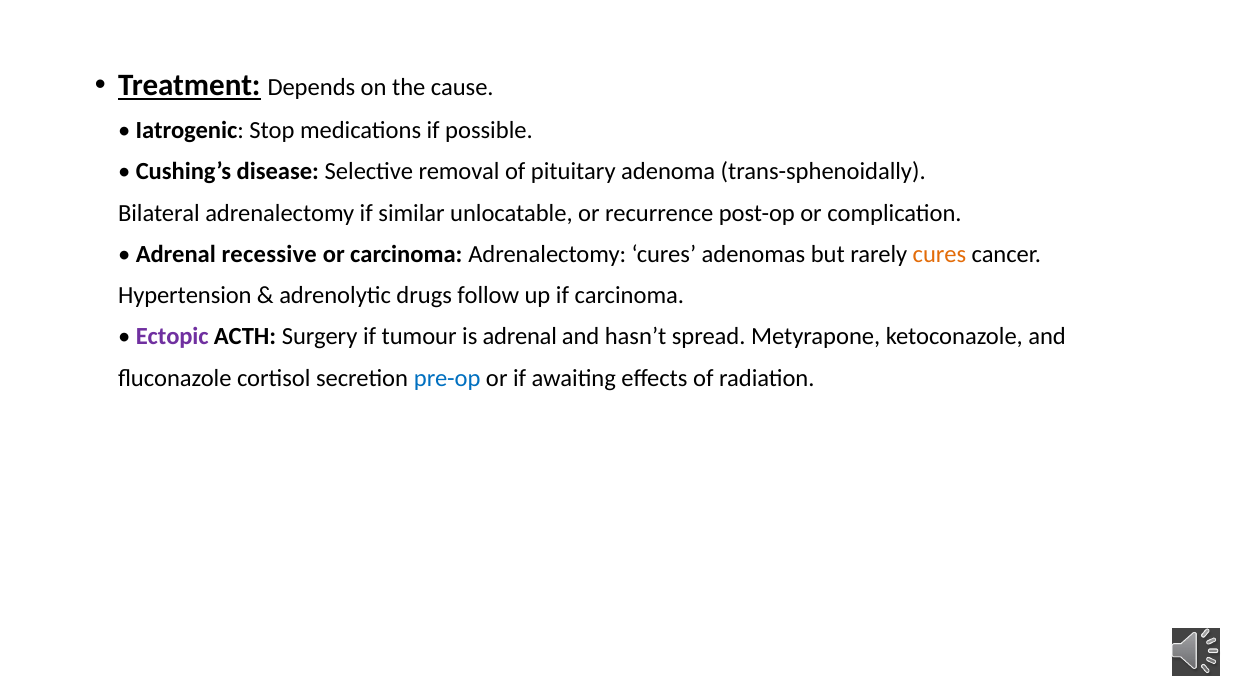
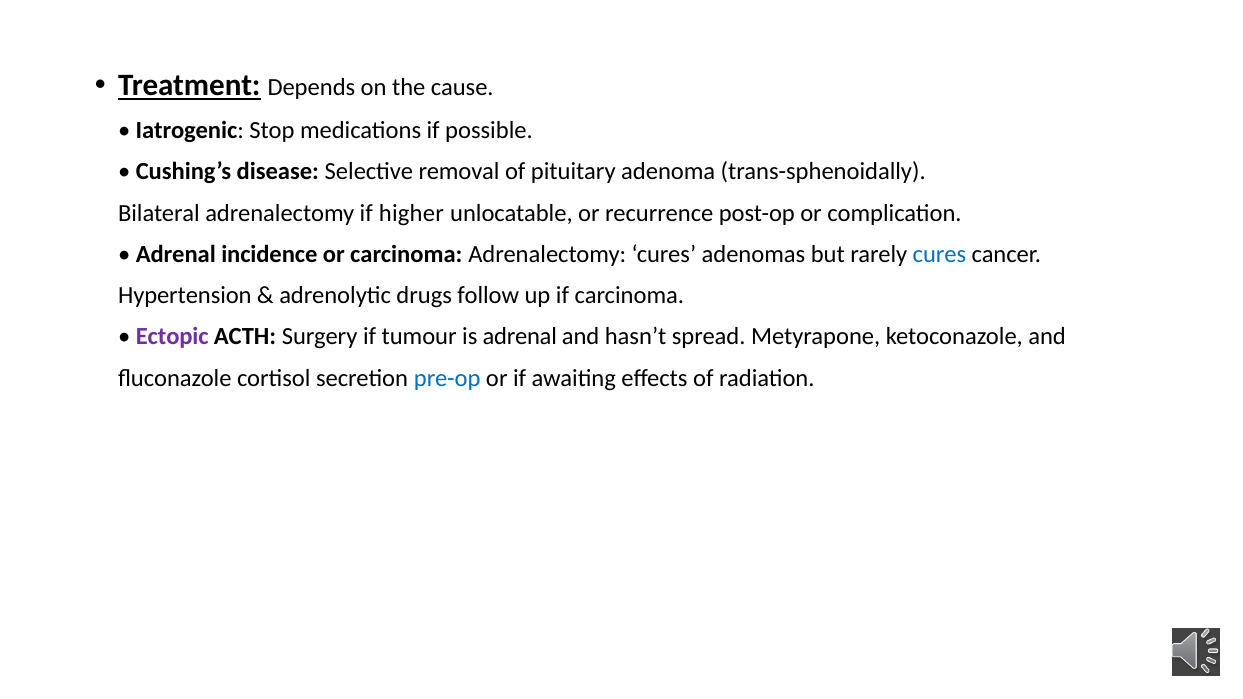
similar: similar -> higher (411, 213)
recessive: recessive -> incidence (269, 254)
cures colour: orange -> blue (939, 254)
